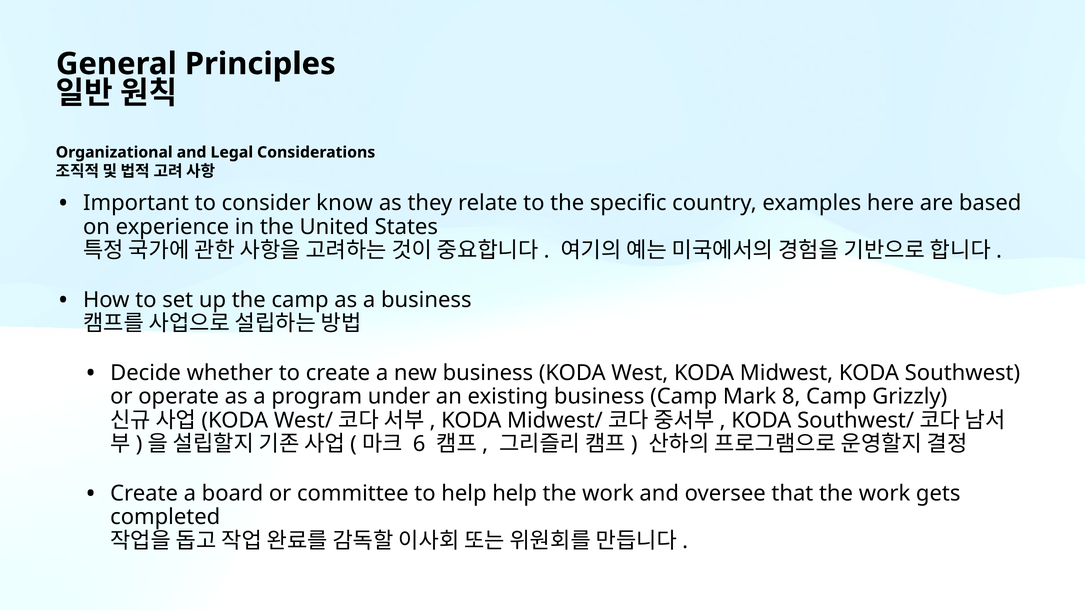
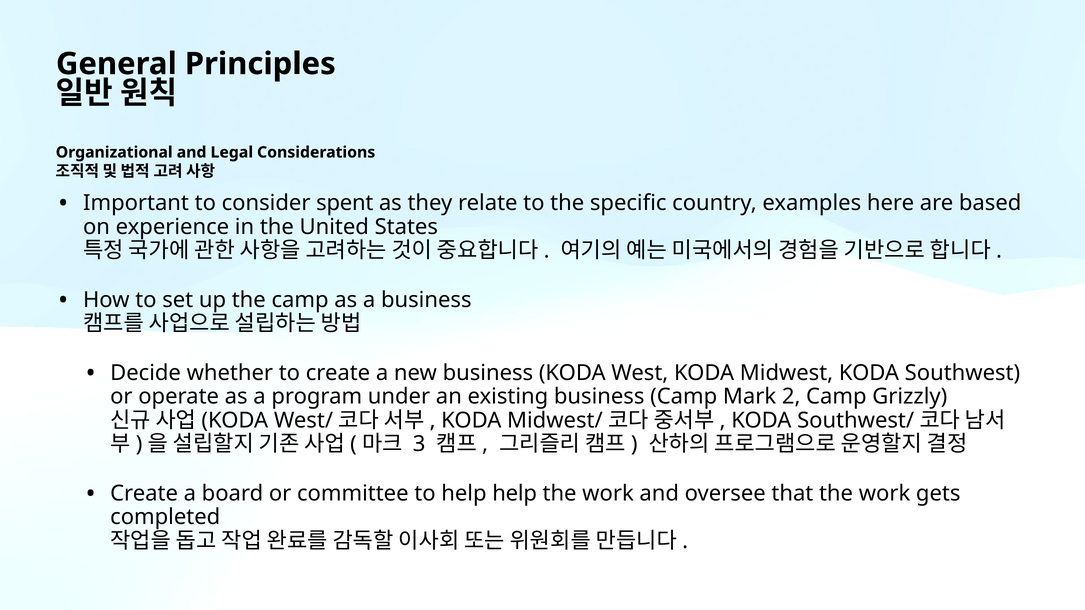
know: know -> spent (345, 203)
8: 8 -> 2 (791, 397)
6: 6 -> 3 (419, 444)
